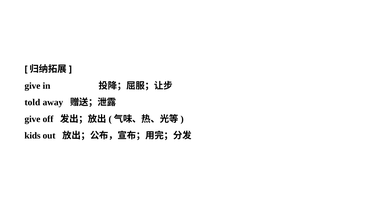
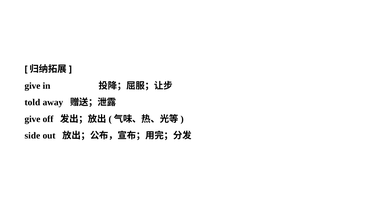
kids: kids -> side (32, 135)
